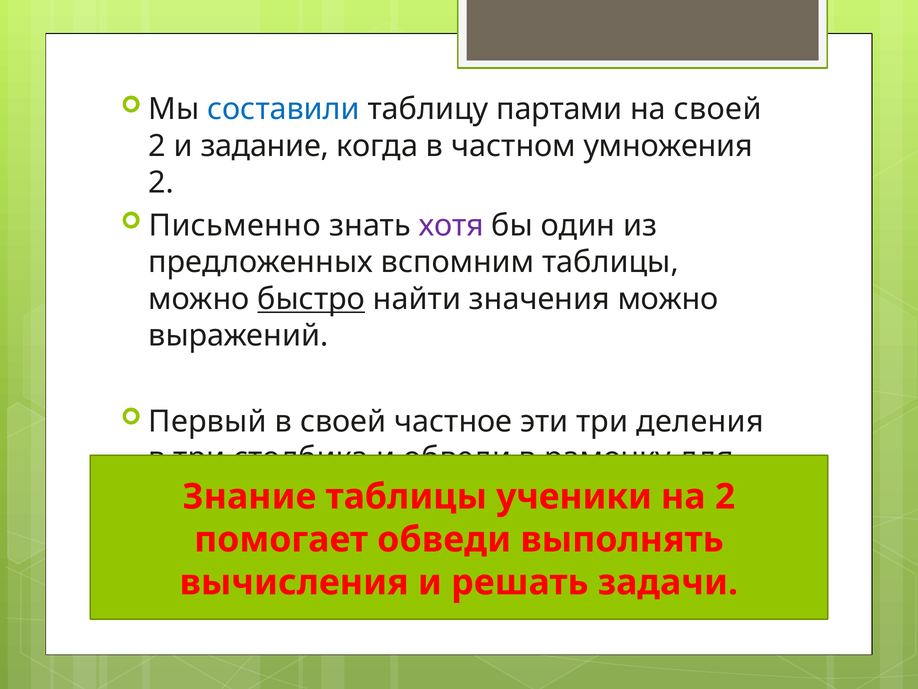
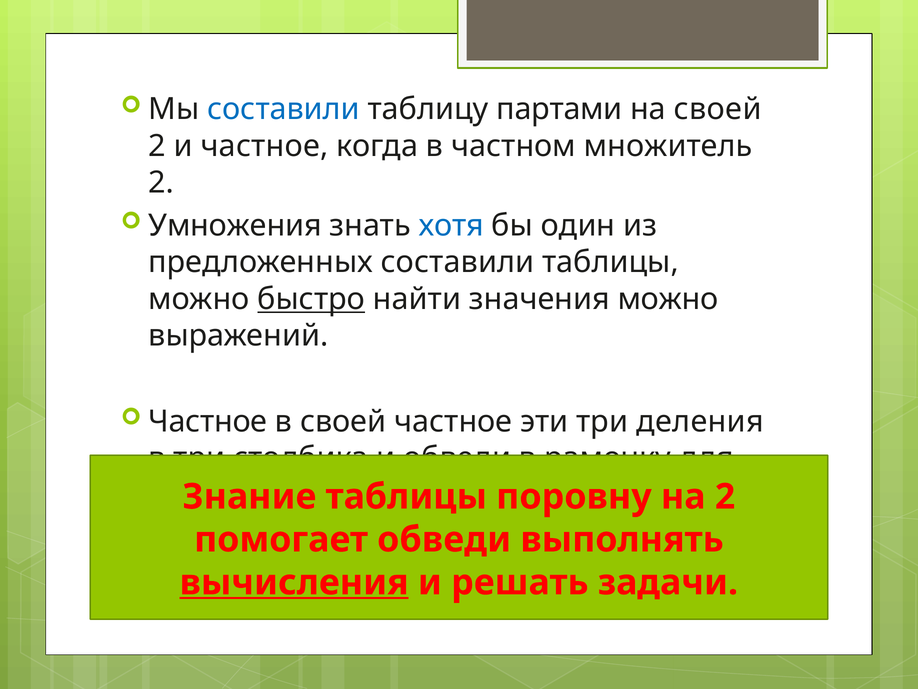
и задание: задание -> частное (265, 146)
умножения: умножения -> множитель (668, 146)
Письменно: Письменно -> Умножения (235, 225)
хотя colour: purple -> blue (451, 225)
предложенных вспомним: вспомним -> составили (458, 262)
Первый: Первый -> Частное (208, 421)
ученики: ученики -> поровну (574, 496)
вычисления underline: none -> present (294, 582)
